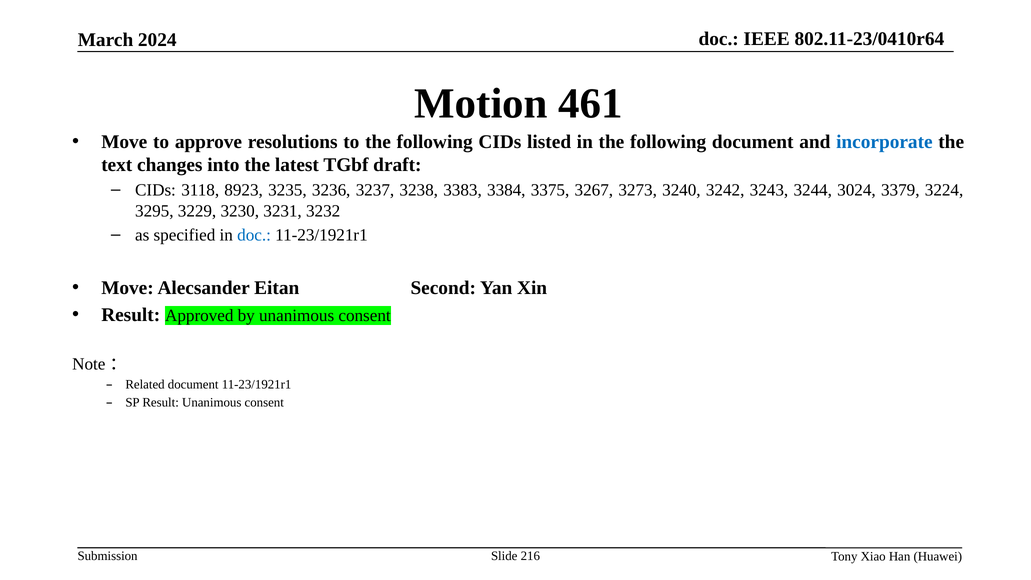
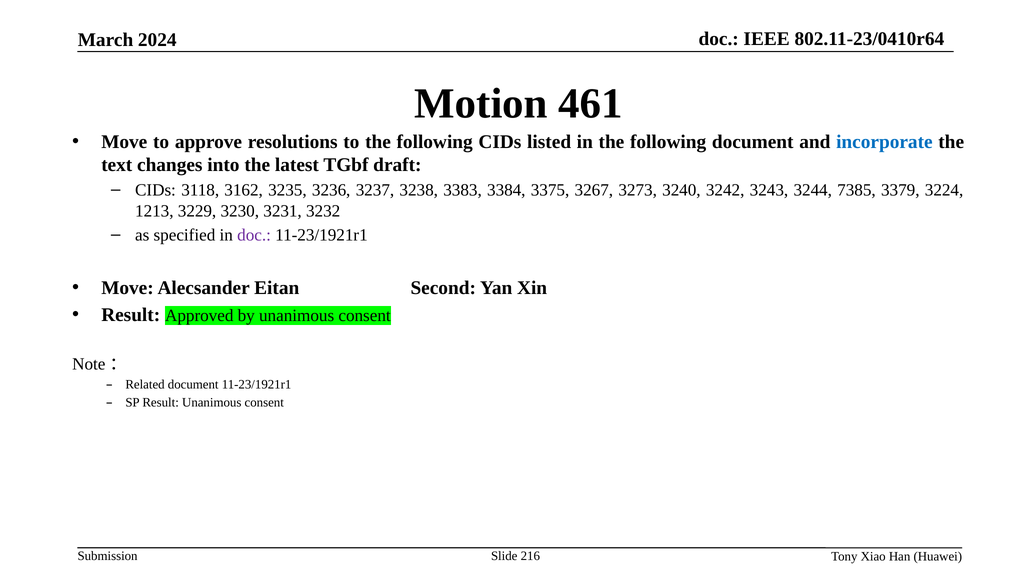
8923: 8923 -> 3162 (244, 190)
3024: 3024 -> 7385 (856, 190)
3295: 3295 -> 1213 (154, 211)
doc colour: blue -> purple (254, 235)
